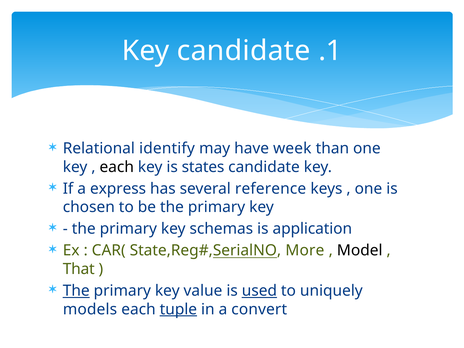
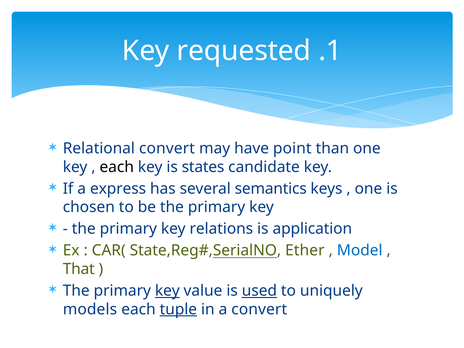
Key candidate: candidate -> requested (244, 51)
Relational identify: identify -> convert (167, 148)
week: week -> point (292, 148)
reference: reference -> semantics (271, 189)
schemas: schemas -> relations (221, 229)
More: More -> Ether (305, 251)
Model colour: black -> blue (360, 251)
The underline: present -> none (76, 291)
key underline: none -> present (167, 291)
